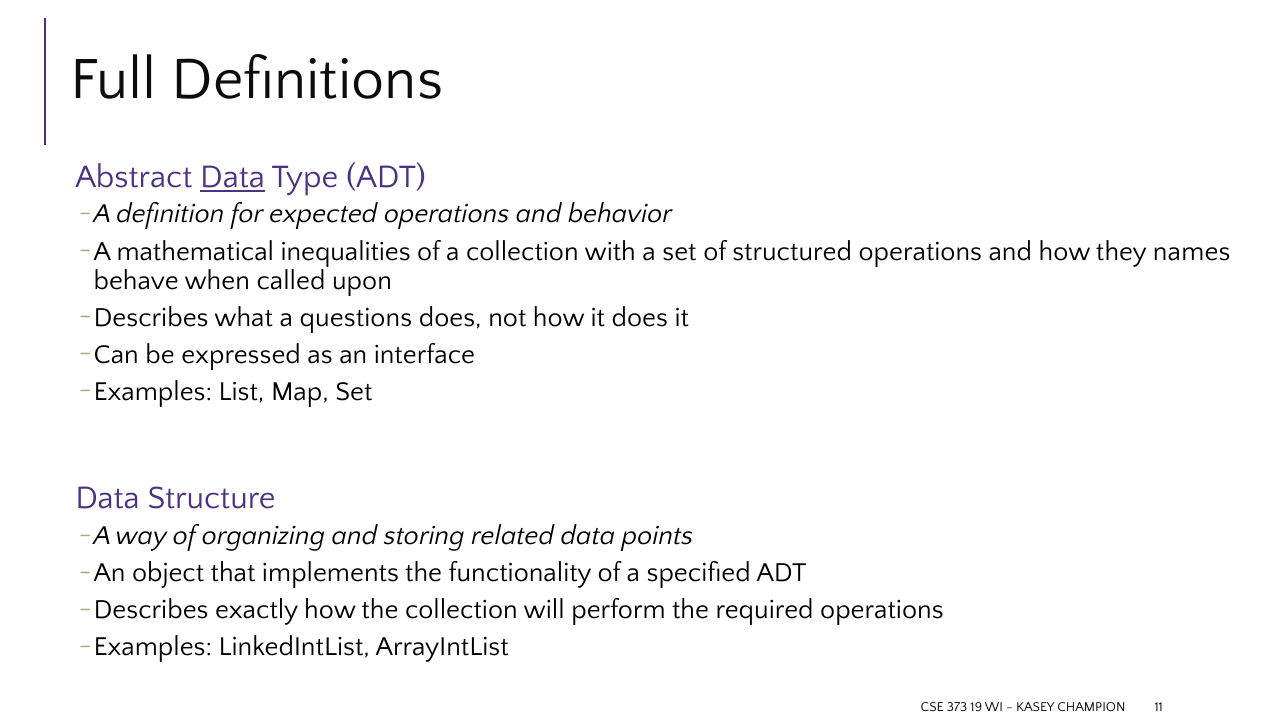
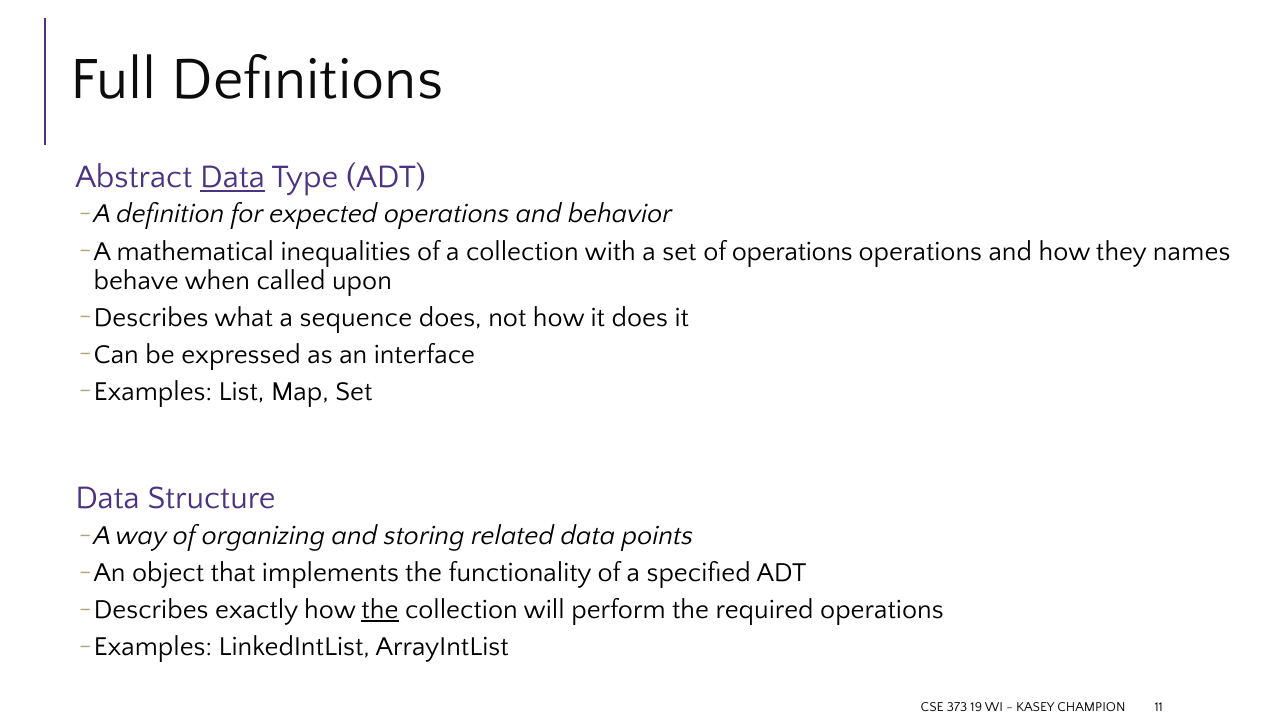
of structured: structured -> operations (792, 251)
questions: questions -> sequence (356, 317)
the underline: none -> present (380, 609)
